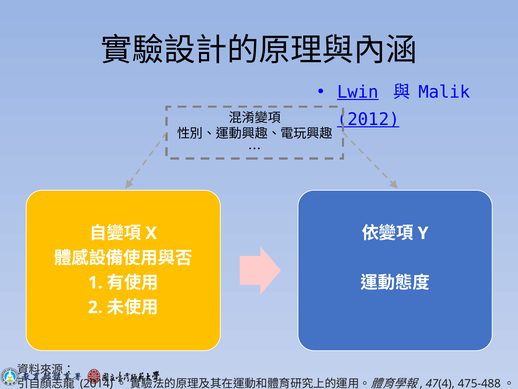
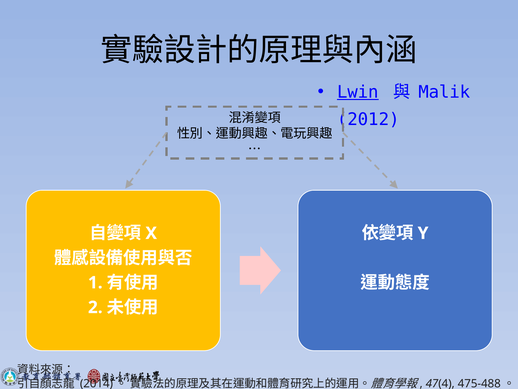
2012 underline: present -> none (368, 119)
